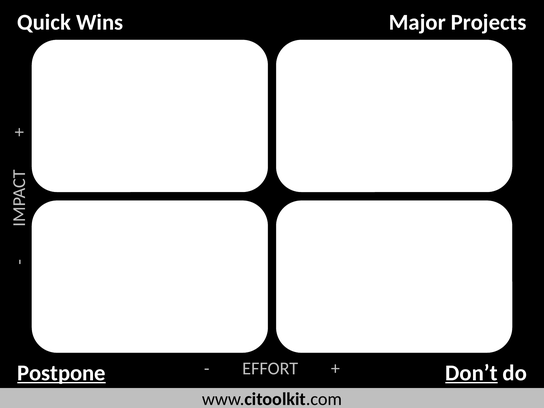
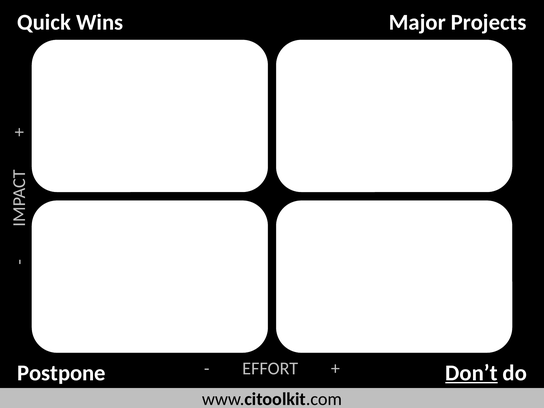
Postpone underline: present -> none (61, 373)
